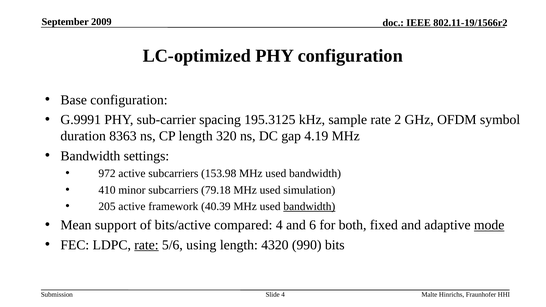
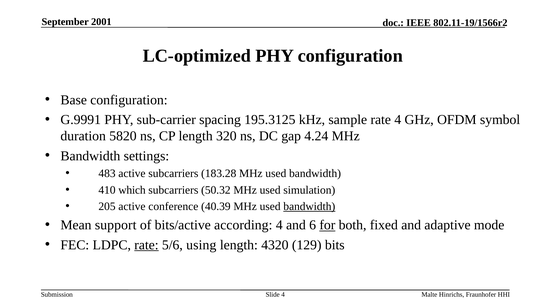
2009: 2009 -> 2001 (101, 22)
rate 2: 2 -> 4 (398, 120)
8363: 8363 -> 5820 (123, 136)
4.19: 4.19 -> 4.24 (316, 136)
972: 972 -> 483 (107, 174)
153.98: 153.98 -> 183.28 (219, 174)
minor: minor -> which (132, 190)
79.18: 79.18 -> 50.32 (216, 190)
framework: framework -> conference (173, 207)
compared: compared -> according (243, 225)
for underline: none -> present (327, 225)
mode underline: present -> none (489, 225)
990: 990 -> 129 (307, 245)
